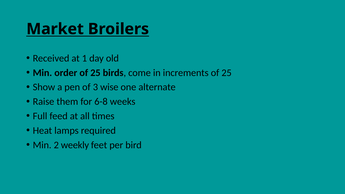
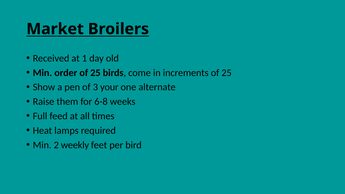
wise: wise -> your (109, 87)
